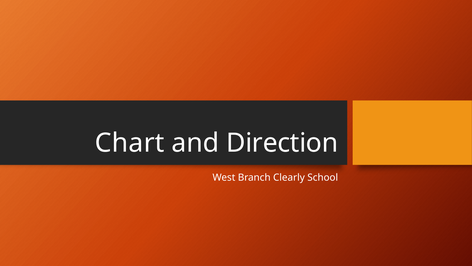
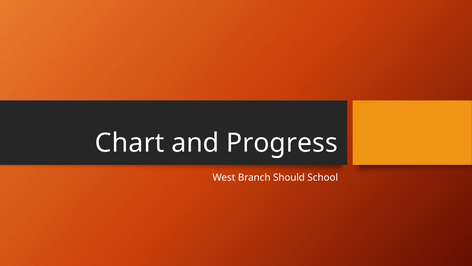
Direction: Direction -> Progress (282, 143)
Clearly: Clearly -> Should (289, 177)
